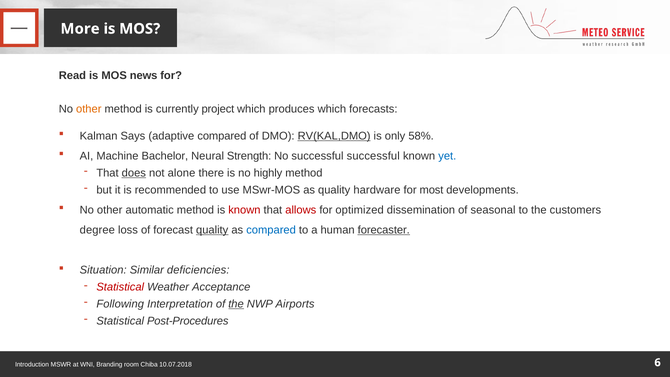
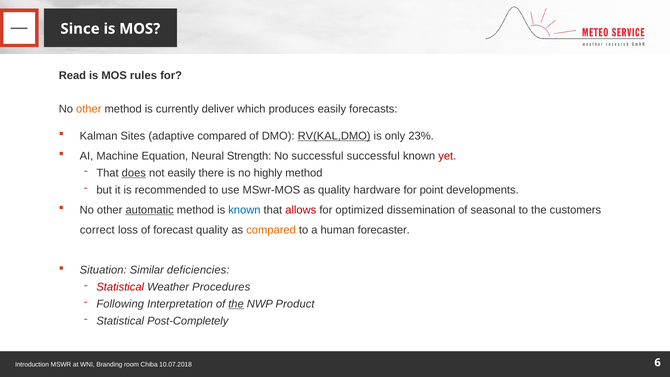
More: More -> Since (80, 29)
news: news -> rules (144, 76)
project: project -> deliver (218, 109)
produces which: which -> easily (332, 109)
Says: Says -> Sites (133, 136)
58%: 58% -> 23% (421, 136)
Bachelor: Bachelor -> Equation (165, 156)
yet colour: blue -> red (447, 156)
not alone: alone -> easily (182, 173)
most: most -> point (432, 190)
automatic underline: none -> present (150, 210)
known colour: red -> blue (244, 210)
degree: degree -> correct (97, 230)
quality underline: present -> none (212, 230)
compared colour: blue -> orange (271, 230)
forecaster underline: present -> none (384, 230)
Acceptance: Acceptance -> Procedures (221, 287)
Airports: Airports -> Product (295, 304)
Post-Procedures: Post-Procedures -> Post-Completely (188, 321)
